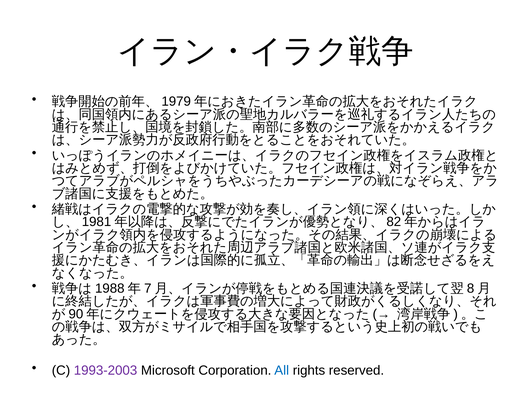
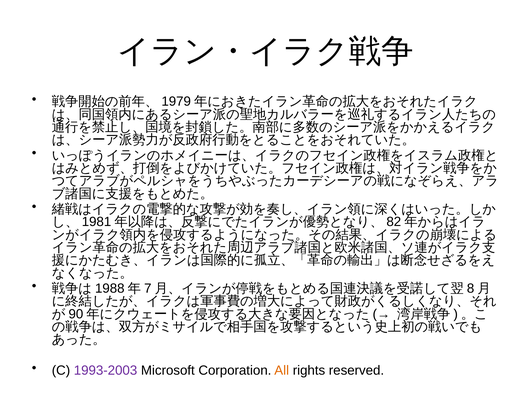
All colour: blue -> orange (282, 370)
